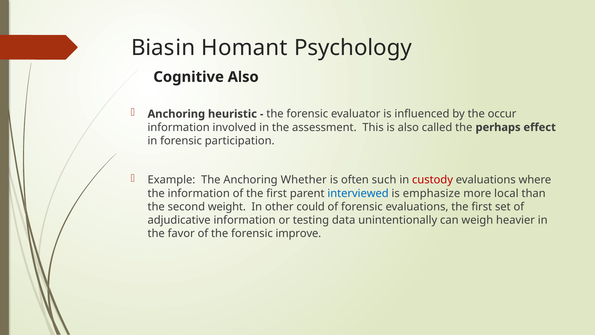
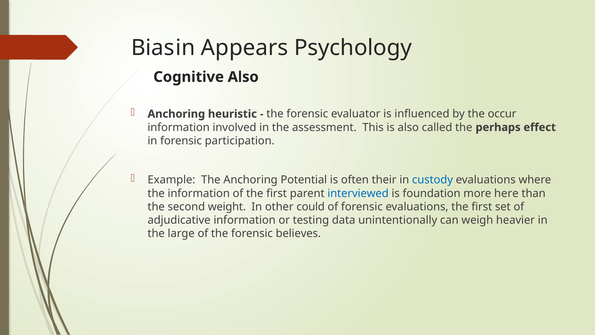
Homant: Homant -> Appears (245, 48)
Whether: Whether -> Potential (304, 180)
such: such -> their (384, 180)
custody colour: red -> blue (433, 180)
emphasize: emphasize -> foundation (432, 193)
local: local -> here (506, 193)
favor: favor -> large (181, 233)
improve: improve -> believes (298, 233)
